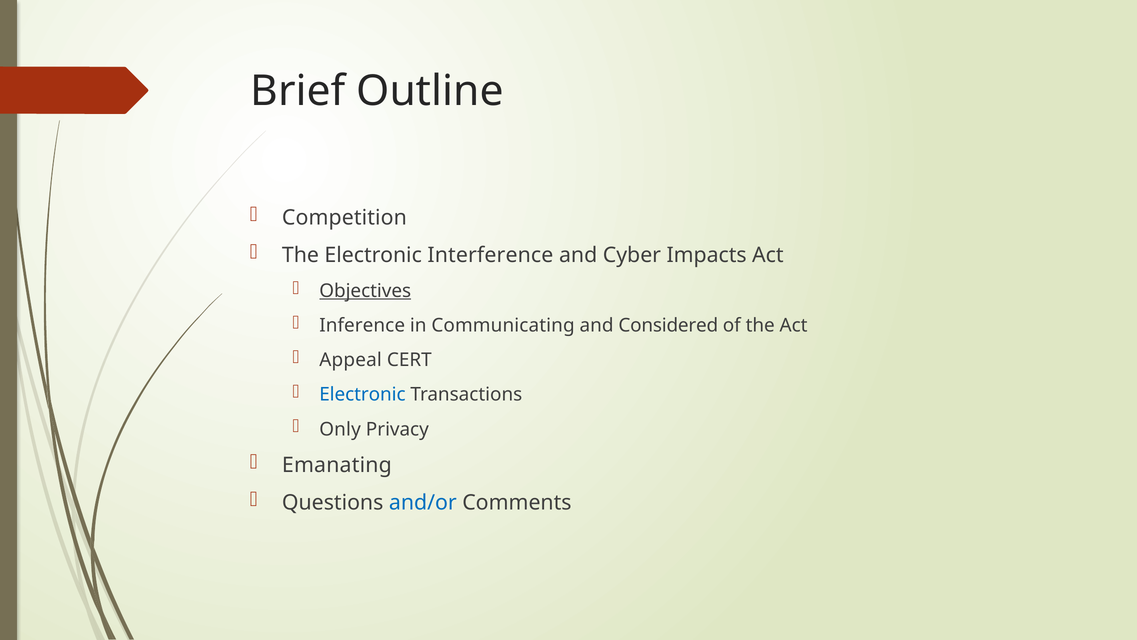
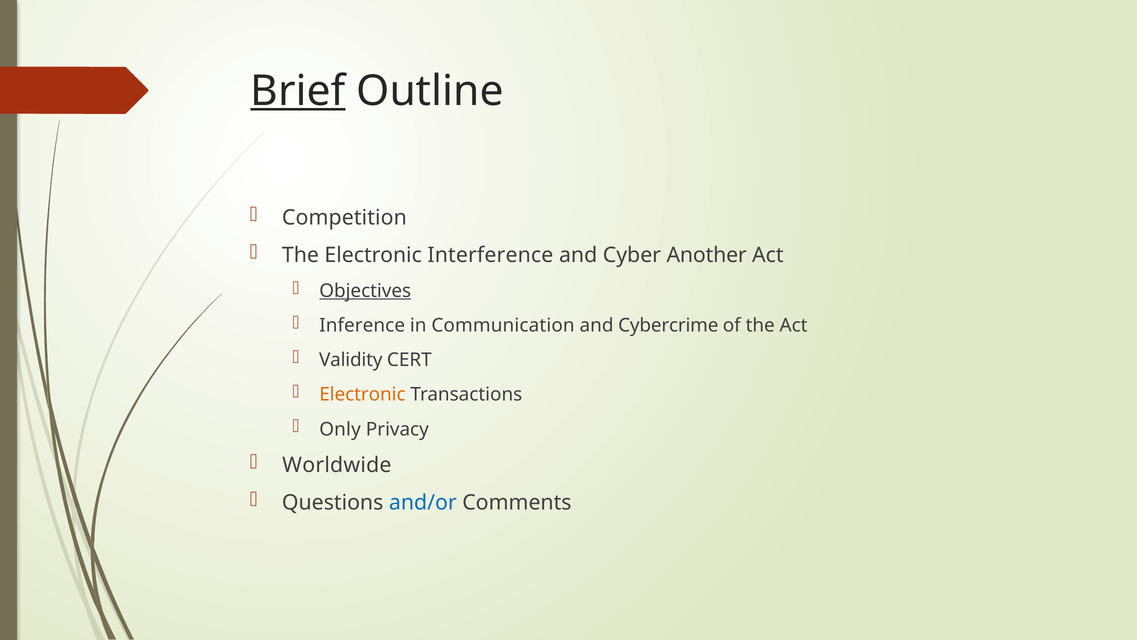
Brief underline: none -> present (298, 91)
Impacts: Impacts -> Another (707, 255)
Communicating: Communicating -> Communication (503, 325)
Considered: Considered -> Cybercrime (668, 325)
Appeal: Appeal -> Validity (351, 360)
Electronic colour: blue -> orange (362, 394)
Emanating: Emanating -> Worldwide (337, 465)
